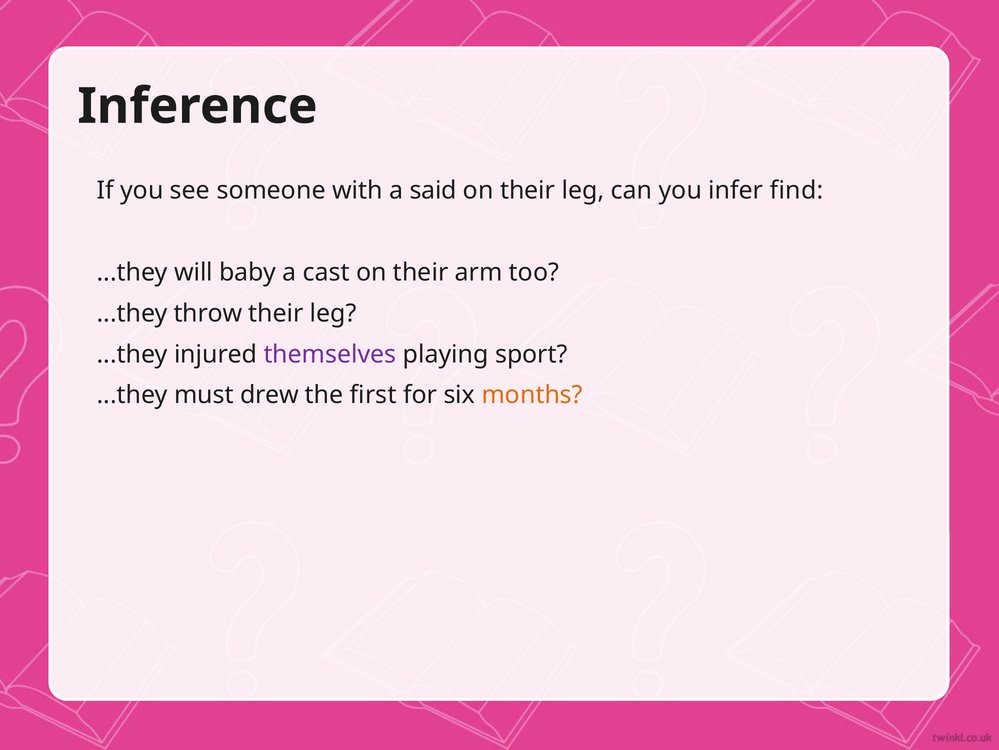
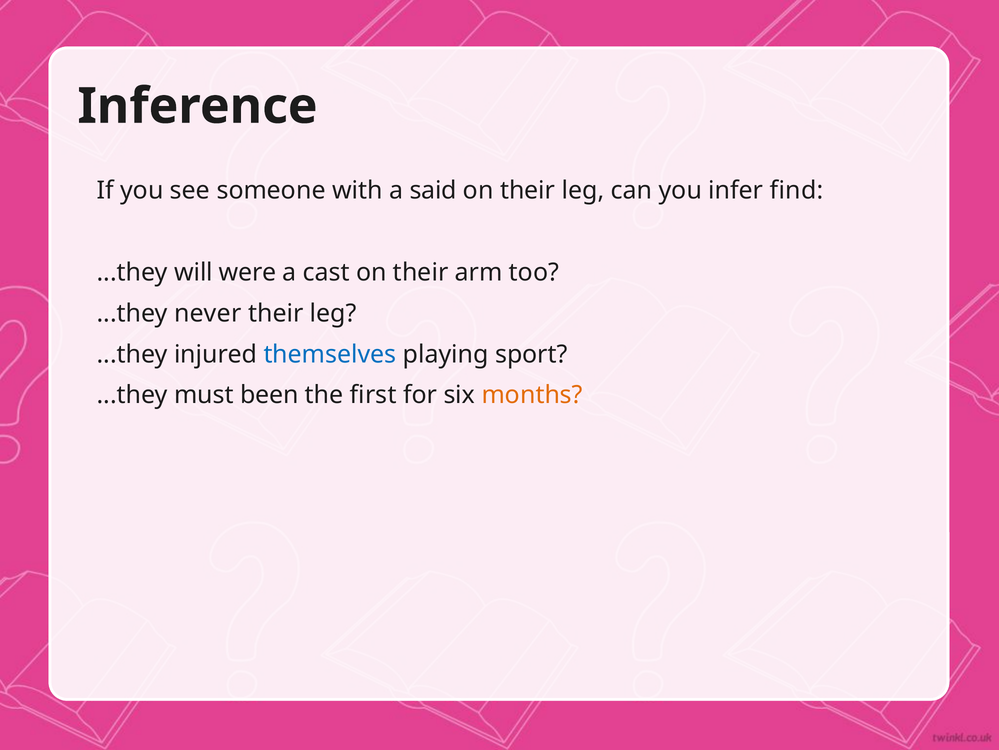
baby: baby -> were (248, 272)
throw: throw -> never (208, 313)
themselves colour: purple -> blue (330, 354)
drew: drew -> been (269, 395)
